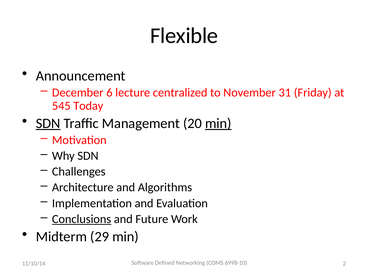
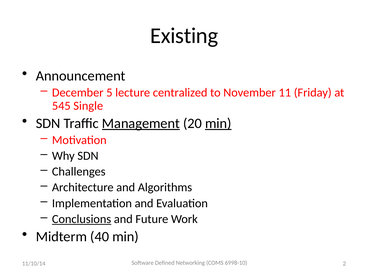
Flexible: Flexible -> Existing (184, 36)
6: 6 -> 5 (109, 92)
31: 31 -> 11 (285, 92)
Today: Today -> Single (88, 106)
SDN underline: present -> none (48, 123)
Management underline: none -> present (141, 123)
29: 29 -> 40 (100, 237)
